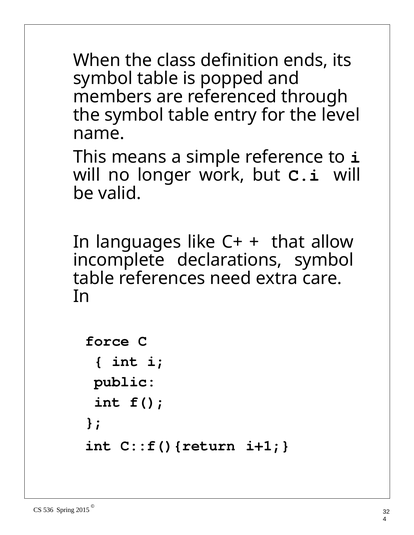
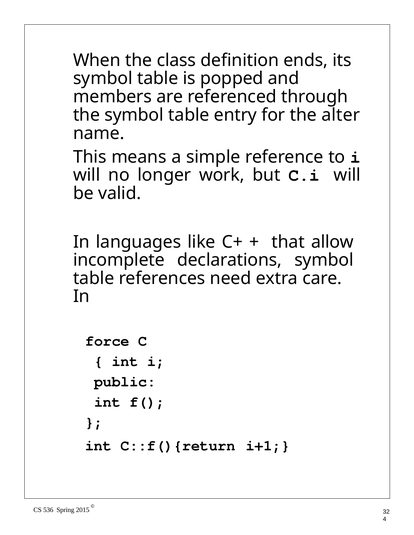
level: level -> alter (341, 115)
